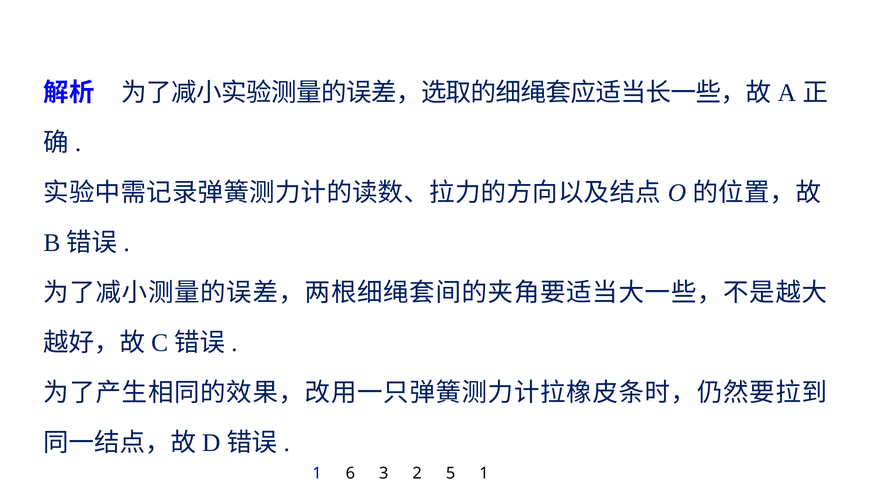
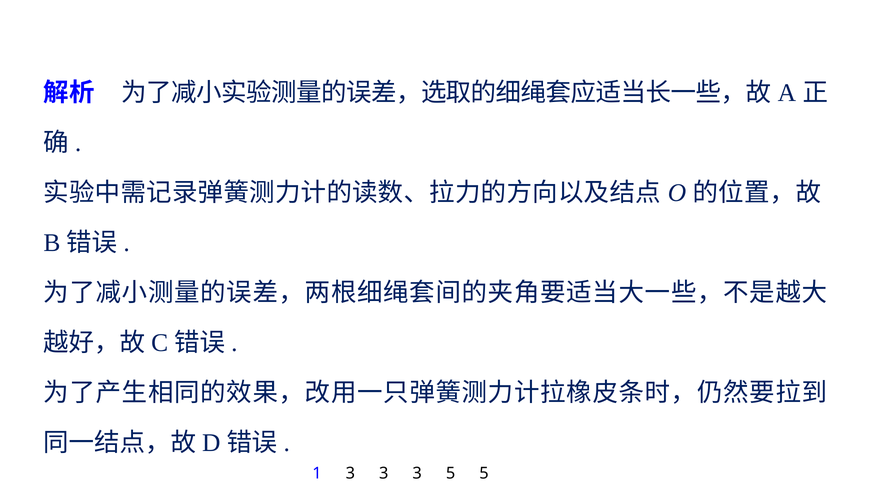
1 6: 6 -> 3 (350, 474)
2: 2 -> 3 (417, 474)
5 1: 1 -> 5 (484, 474)
